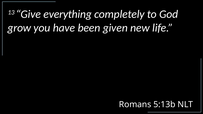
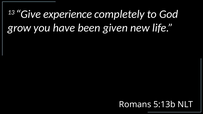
everything: everything -> experience (68, 14)
